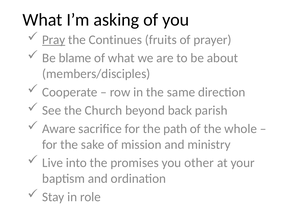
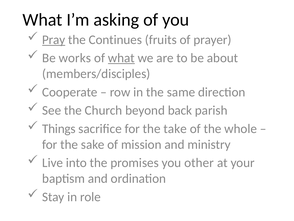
blame: blame -> works (75, 58)
what underline: none -> present (121, 58)
Aware: Aware -> Things (59, 129)
path: path -> take (175, 129)
